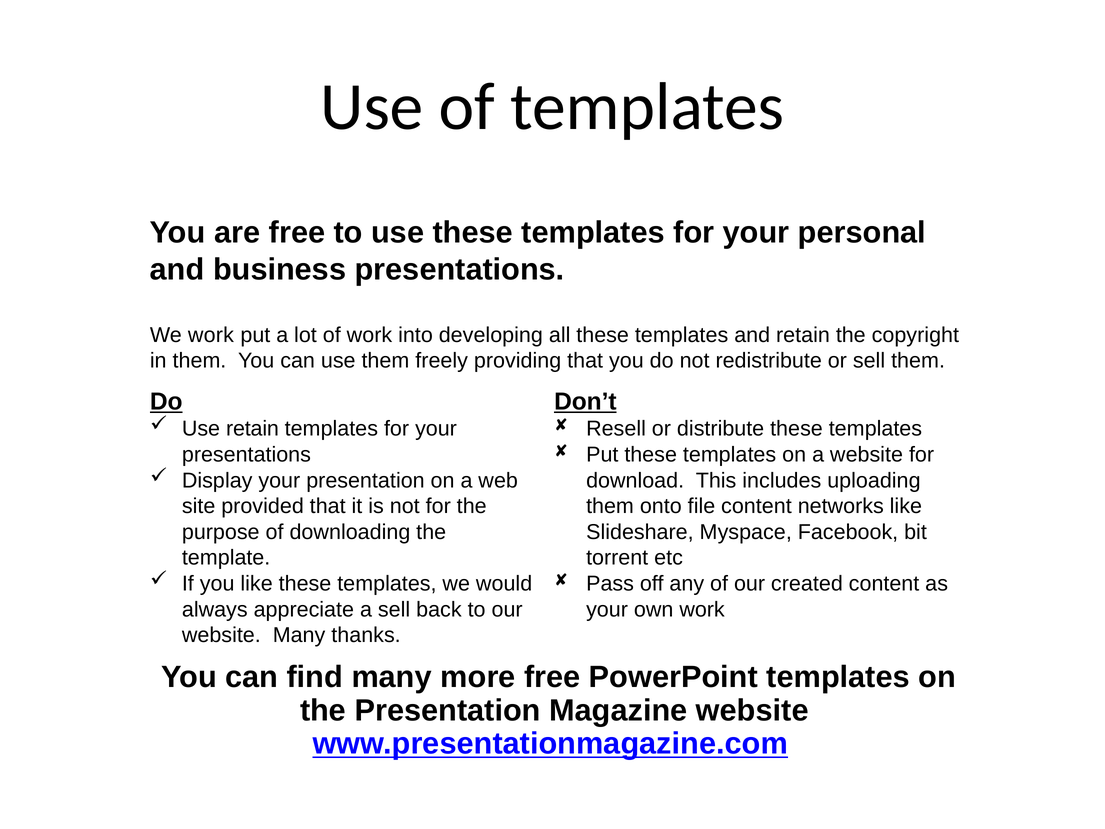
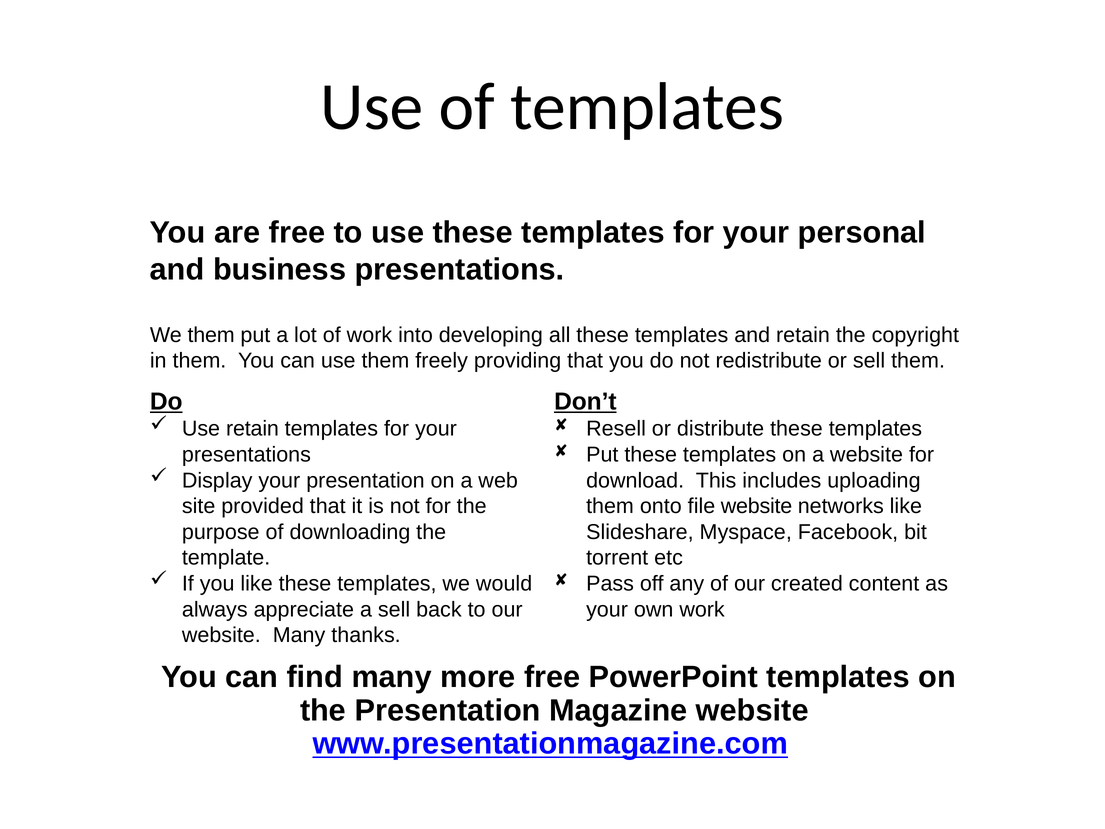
We work: work -> them (211, 335)
file content: content -> website (757, 506)
